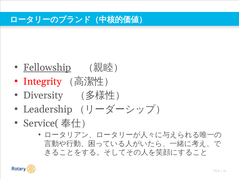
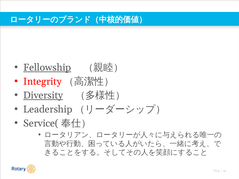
Diversity underline: none -> present (43, 96)
